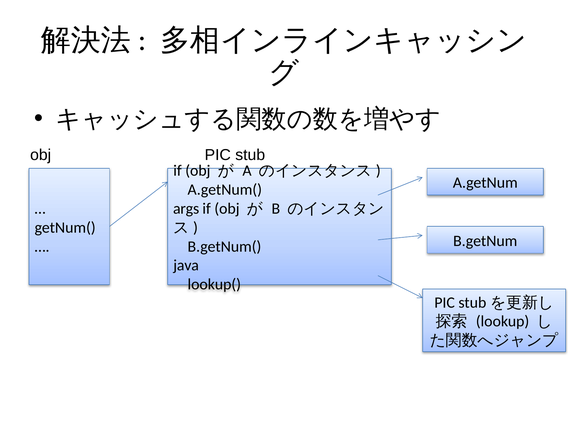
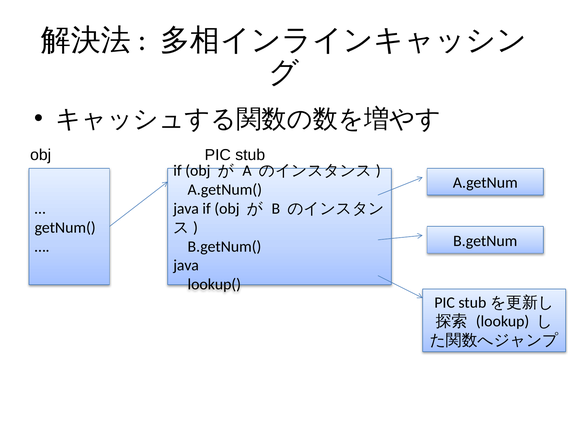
args: args -> java (186, 209)
